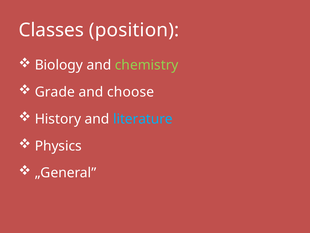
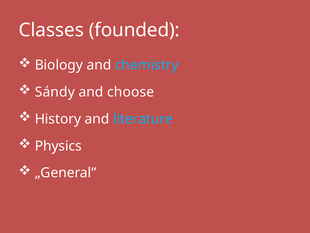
position: position -> founded (134, 30)
chemistry colour: light green -> light blue (147, 65)
Grade: Grade -> Sándy (55, 92)
